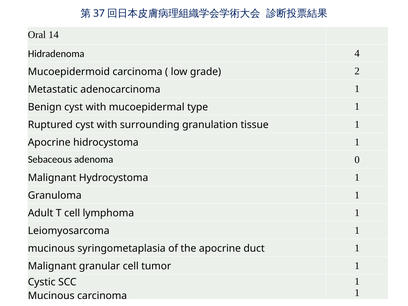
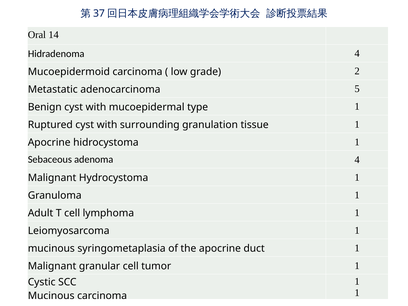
adenocarcinoma 1: 1 -> 5 (357, 89)
adenoma 0: 0 -> 4 (357, 160)
